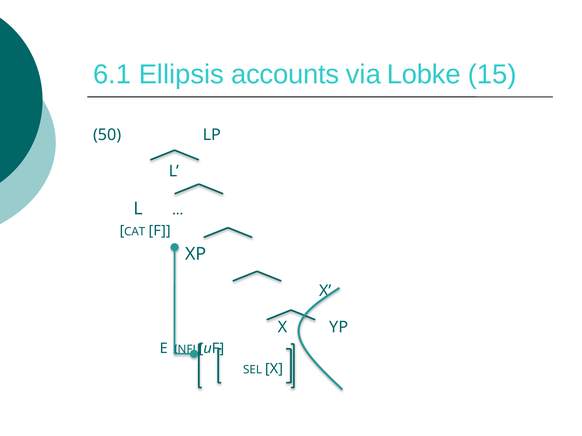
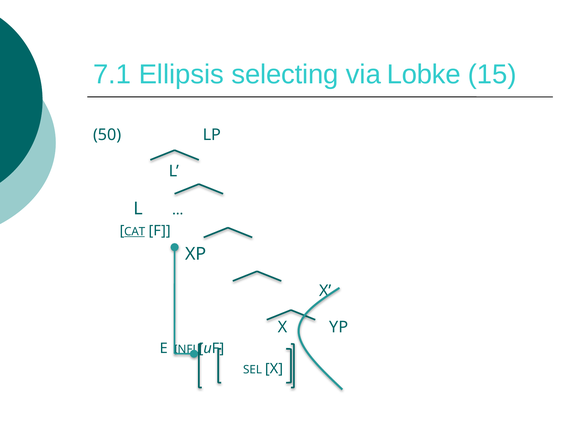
6.1: 6.1 -> 7.1 (112, 74)
accounts: accounts -> selecting (285, 74)
CAT underline: none -> present (135, 232)
